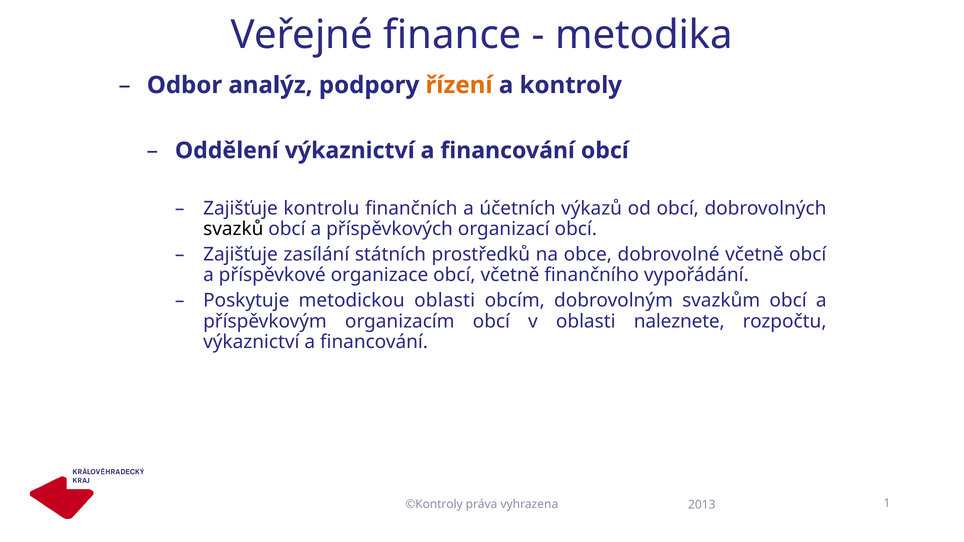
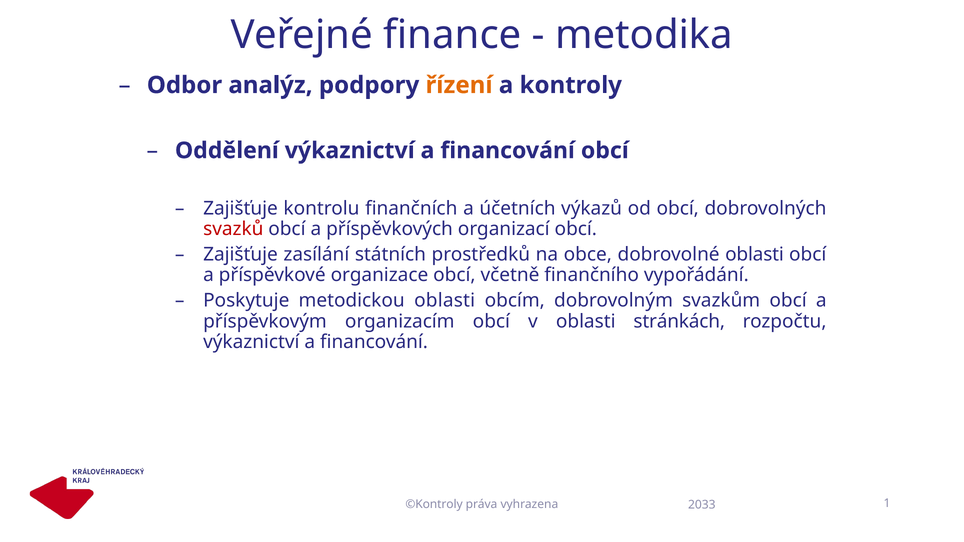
svazků colour: black -> red (233, 229)
dobrovolné včetně: včetně -> oblasti (754, 255)
naleznete: naleznete -> stránkách (679, 321)
2013: 2013 -> 2033 (702, 505)
